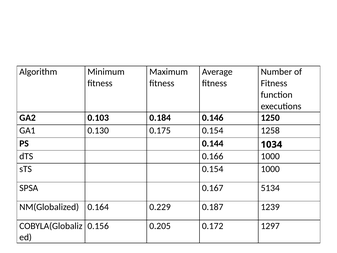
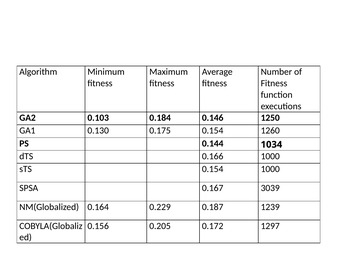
1258: 1258 -> 1260 (270, 130)
5134: 5134 -> 3039 (270, 188)
